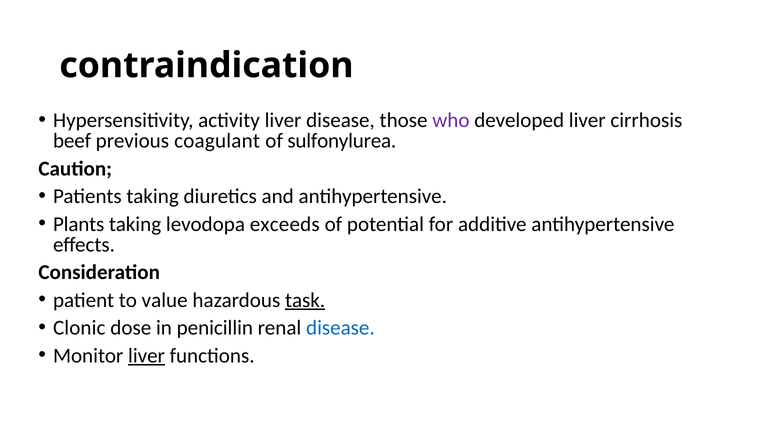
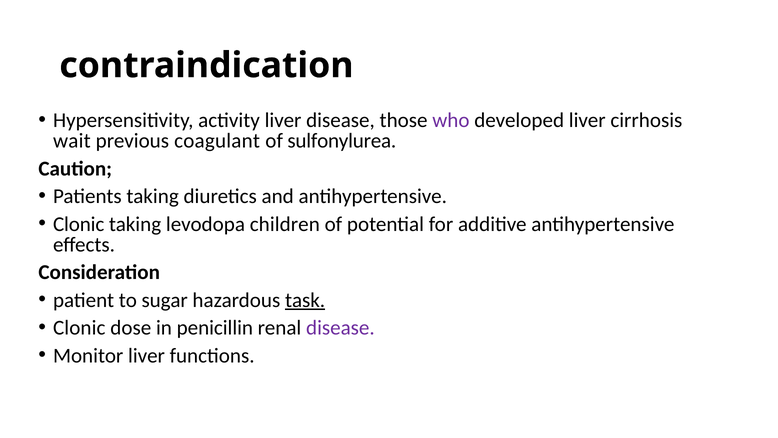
beef: beef -> wait (72, 141)
Plants: Plants -> Clonic (79, 224)
exceeds: exceeds -> children (285, 224)
value: value -> sugar (165, 300)
disease colour: blue -> purple (340, 328)
liver underline: present -> none (147, 355)
